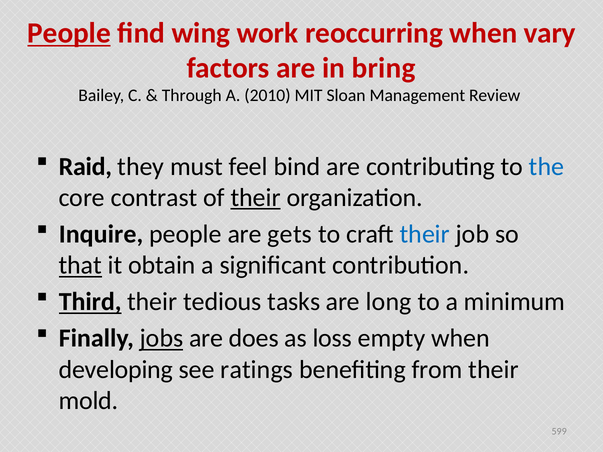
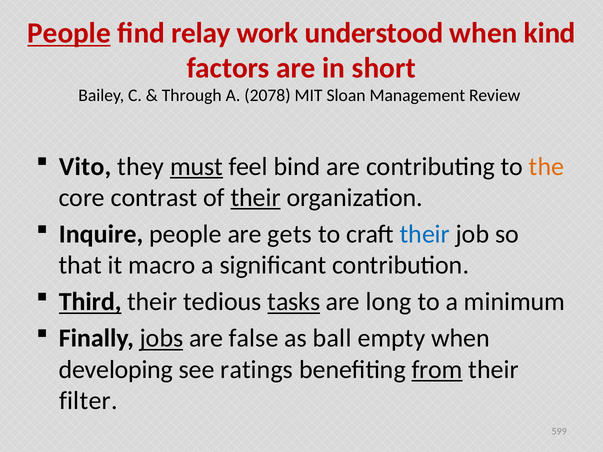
wing: wing -> relay (201, 33)
reoccurring: reoccurring -> understood (374, 33)
vary: vary -> kind (550, 33)
bring: bring -> short (384, 68)
2010: 2010 -> 2078 (267, 96)
Raid: Raid -> Vito (85, 167)
must underline: none -> present (197, 167)
the colour: blue -> orange (547, 167)
that underline: present -> none (80, 266)
obtain: obtain -> macro (162, 266)
tasks underline: none -> present (294, 302)
does: does -> false (254, 339)
loss: loss -> ball (332, 339)
from underline: none -> present (437, 370)
mold: mold -> filter (88, 401)
